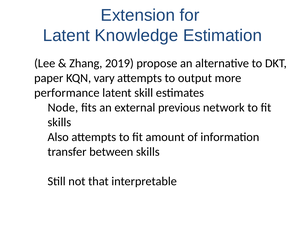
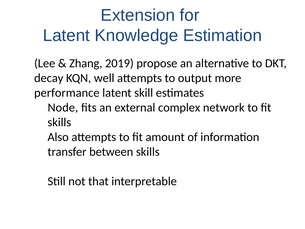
paper: paper -> decay (49, 78)
vary: vary -> well (104, 78)
previous: previous -> complex (179, 107)
